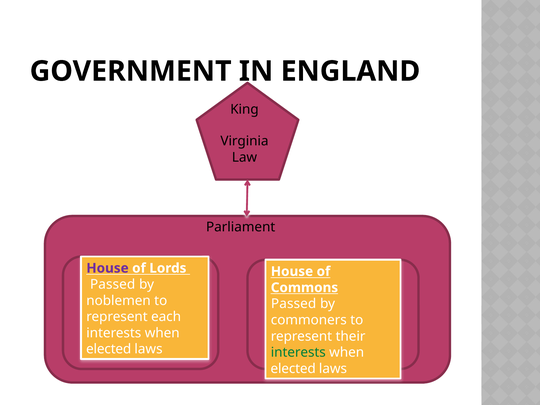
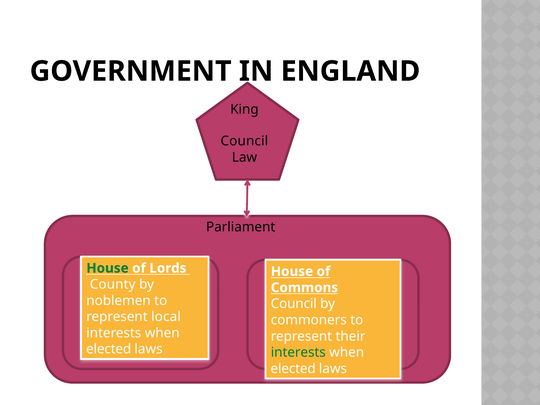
Virginia: Virginia -> Council (244, 141)
House colour: purple -> green (107, 268)
Passed: Passed -> County (113, 284)
Passed: Passed -> Council (294, 304)
each: each -> local (166, 317)
